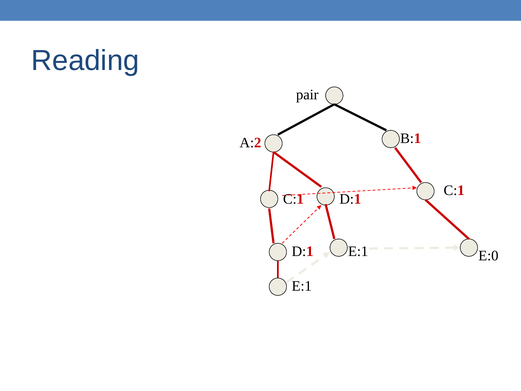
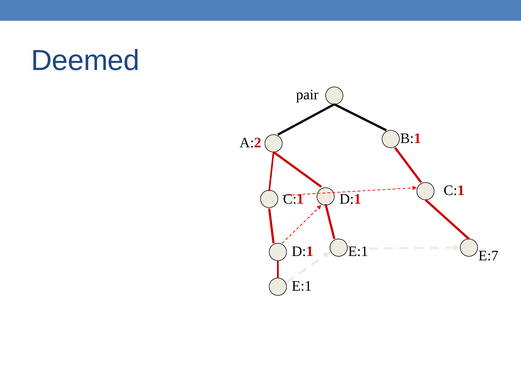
Reading: Reading -> Deemed (85, 61)
E:0: E:0 -> E:7 (488, 255)
